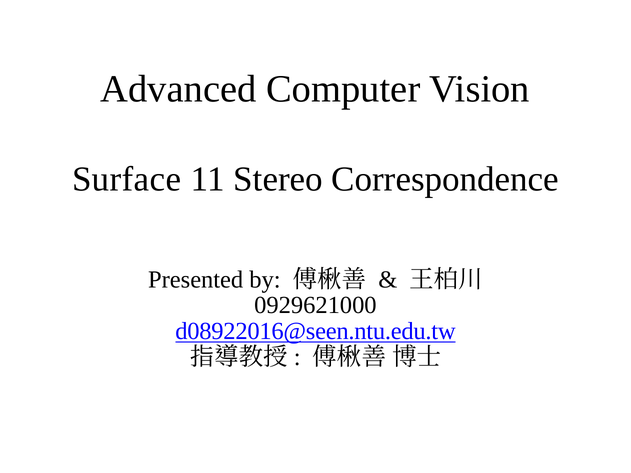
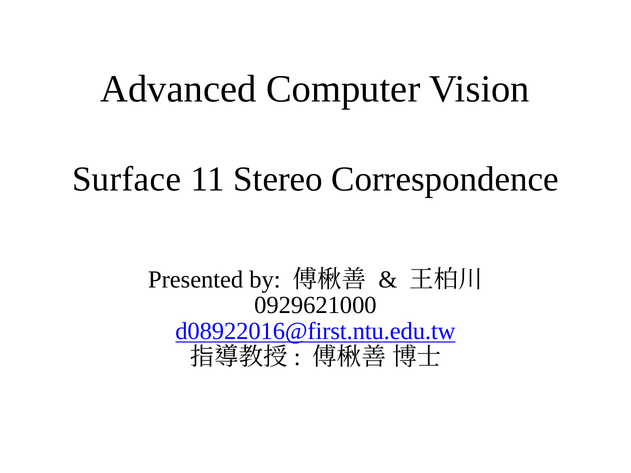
d08922016@seen.ntu.edu.tw: d08922016@seen.ntu.edu.tw -> d08922016@first.ntu.edu.tw (315, 331)
